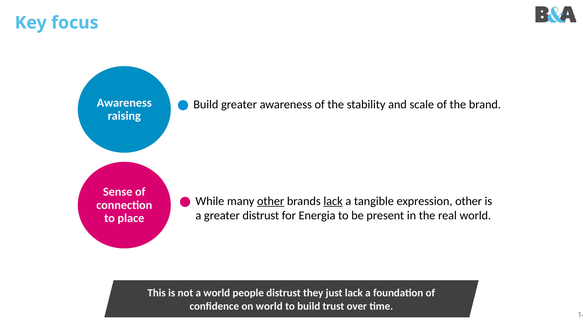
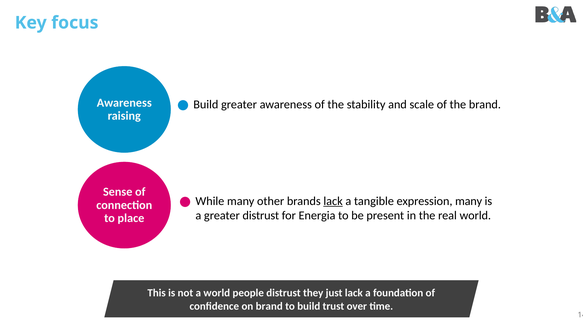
other underline: present -> none (271, 201)
expression other: other -> many (469, 201)
on world: world -> brand (269, 306)
